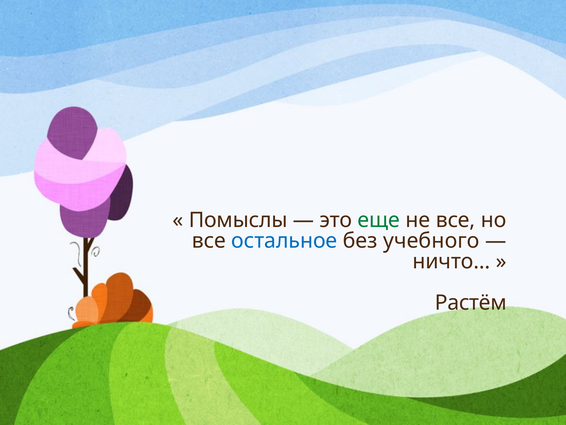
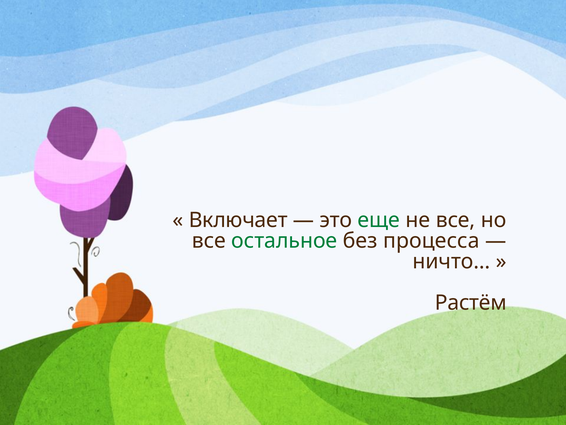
Помыслы: Помыслы -> Включает (238, 220)
остальное colour: blue -> green (284, 241)
учебного: учебного -> процесса (431, 241)
